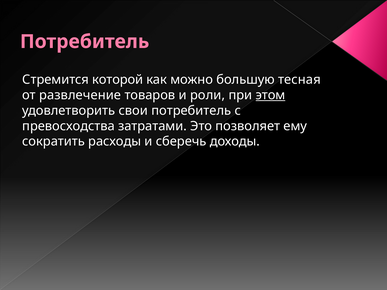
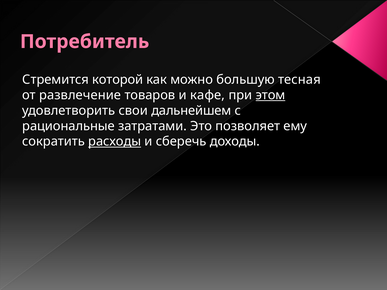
роли: роли -> кафе (208, 95)
свои потребитель: потребитель -> дальнейшем (191, 111)
превосходства: превосходства -> рациональные (69, 126)
расходы underline: none -> present (115, 142)
